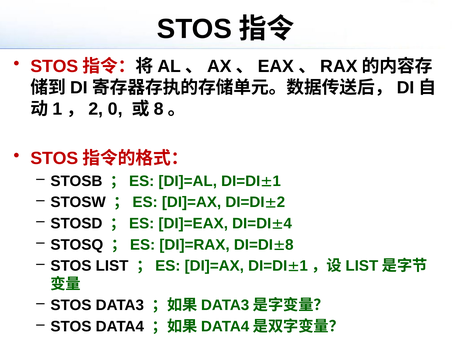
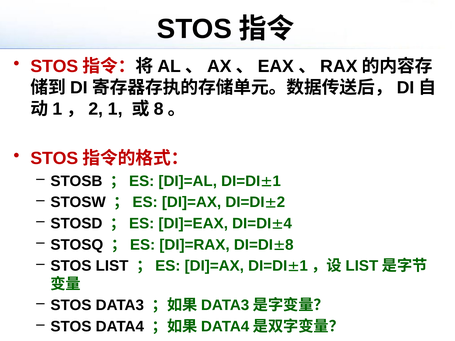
0: 0 -> 1 (115, 109)
